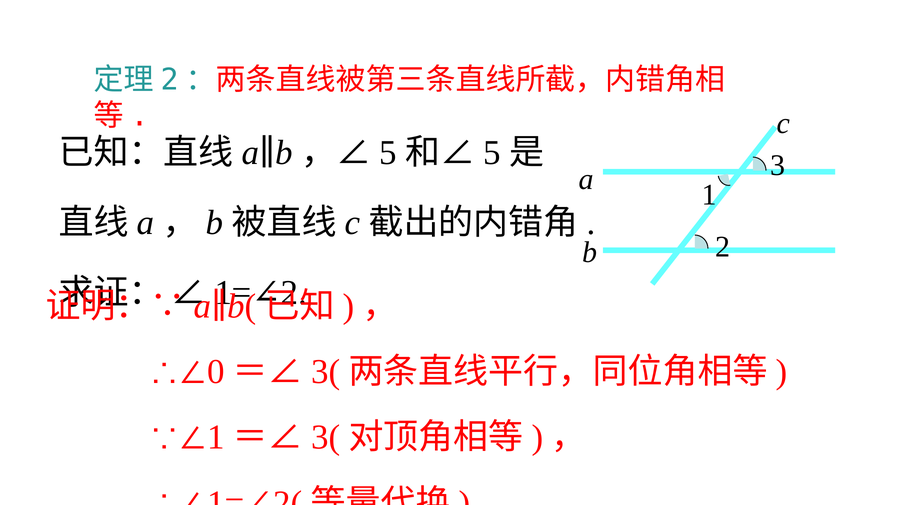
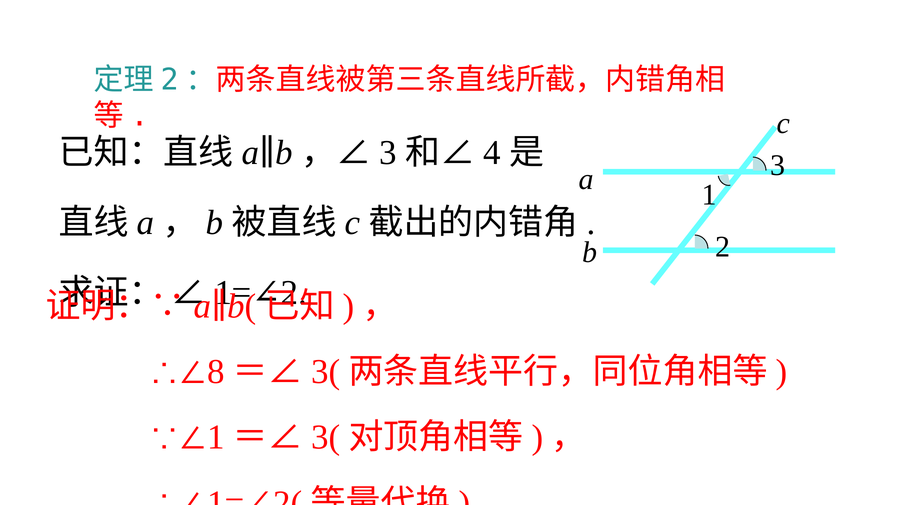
5: 5 -> 3 (388, 153)
5: 5 -> 4 (492, 153)
0: 0 -> 8 (216, 372)
